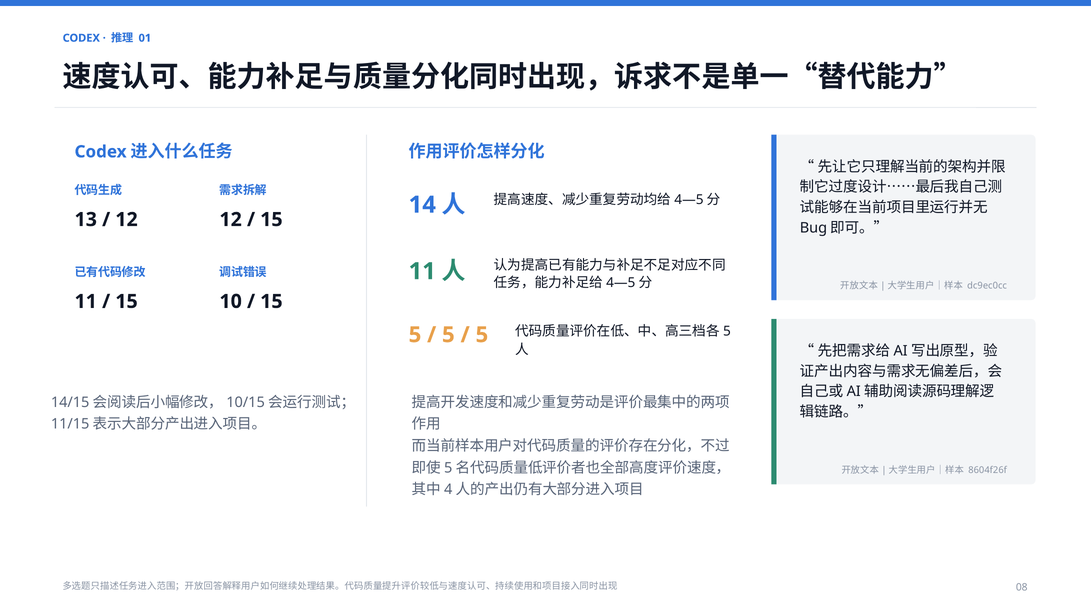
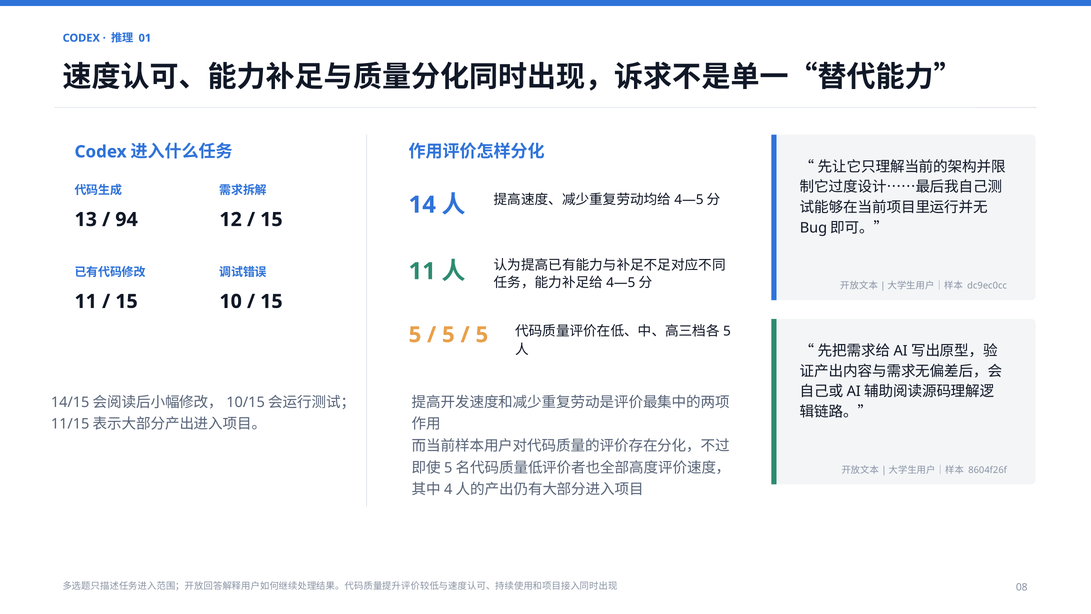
12: 12 -> 94 (127, 219)
